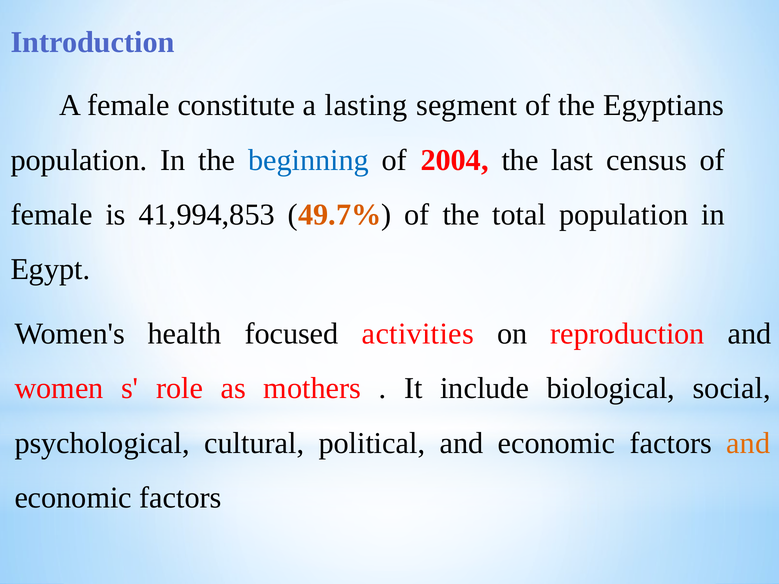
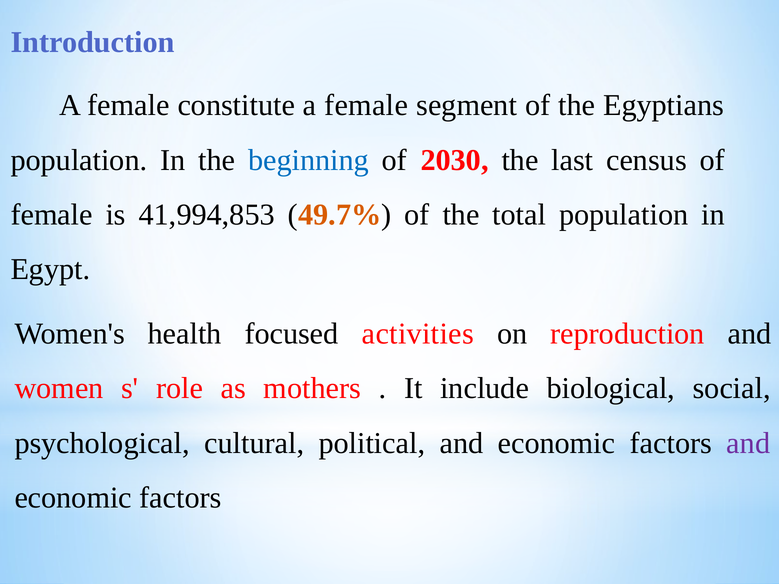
constitute a lasting: lasting -> female (366, 106)
2004: 2004 -> 2030 (455, 160)
and colour: orange -> purple (748, 443)
